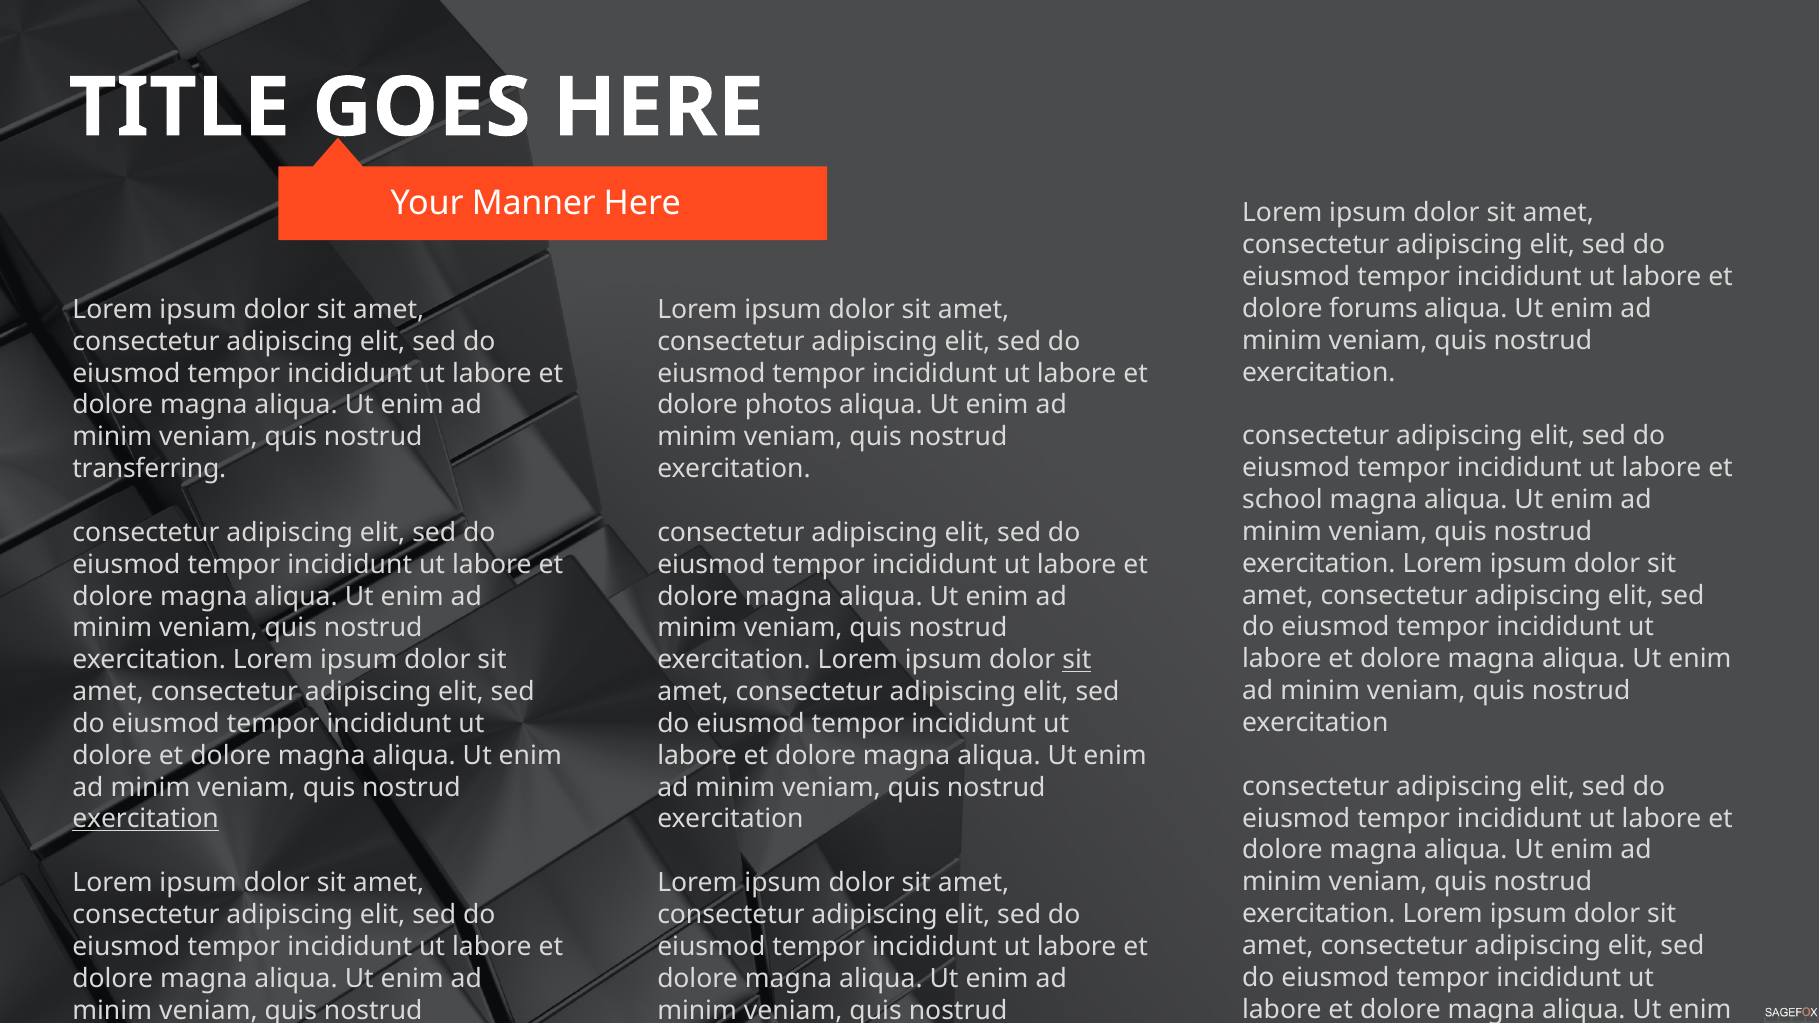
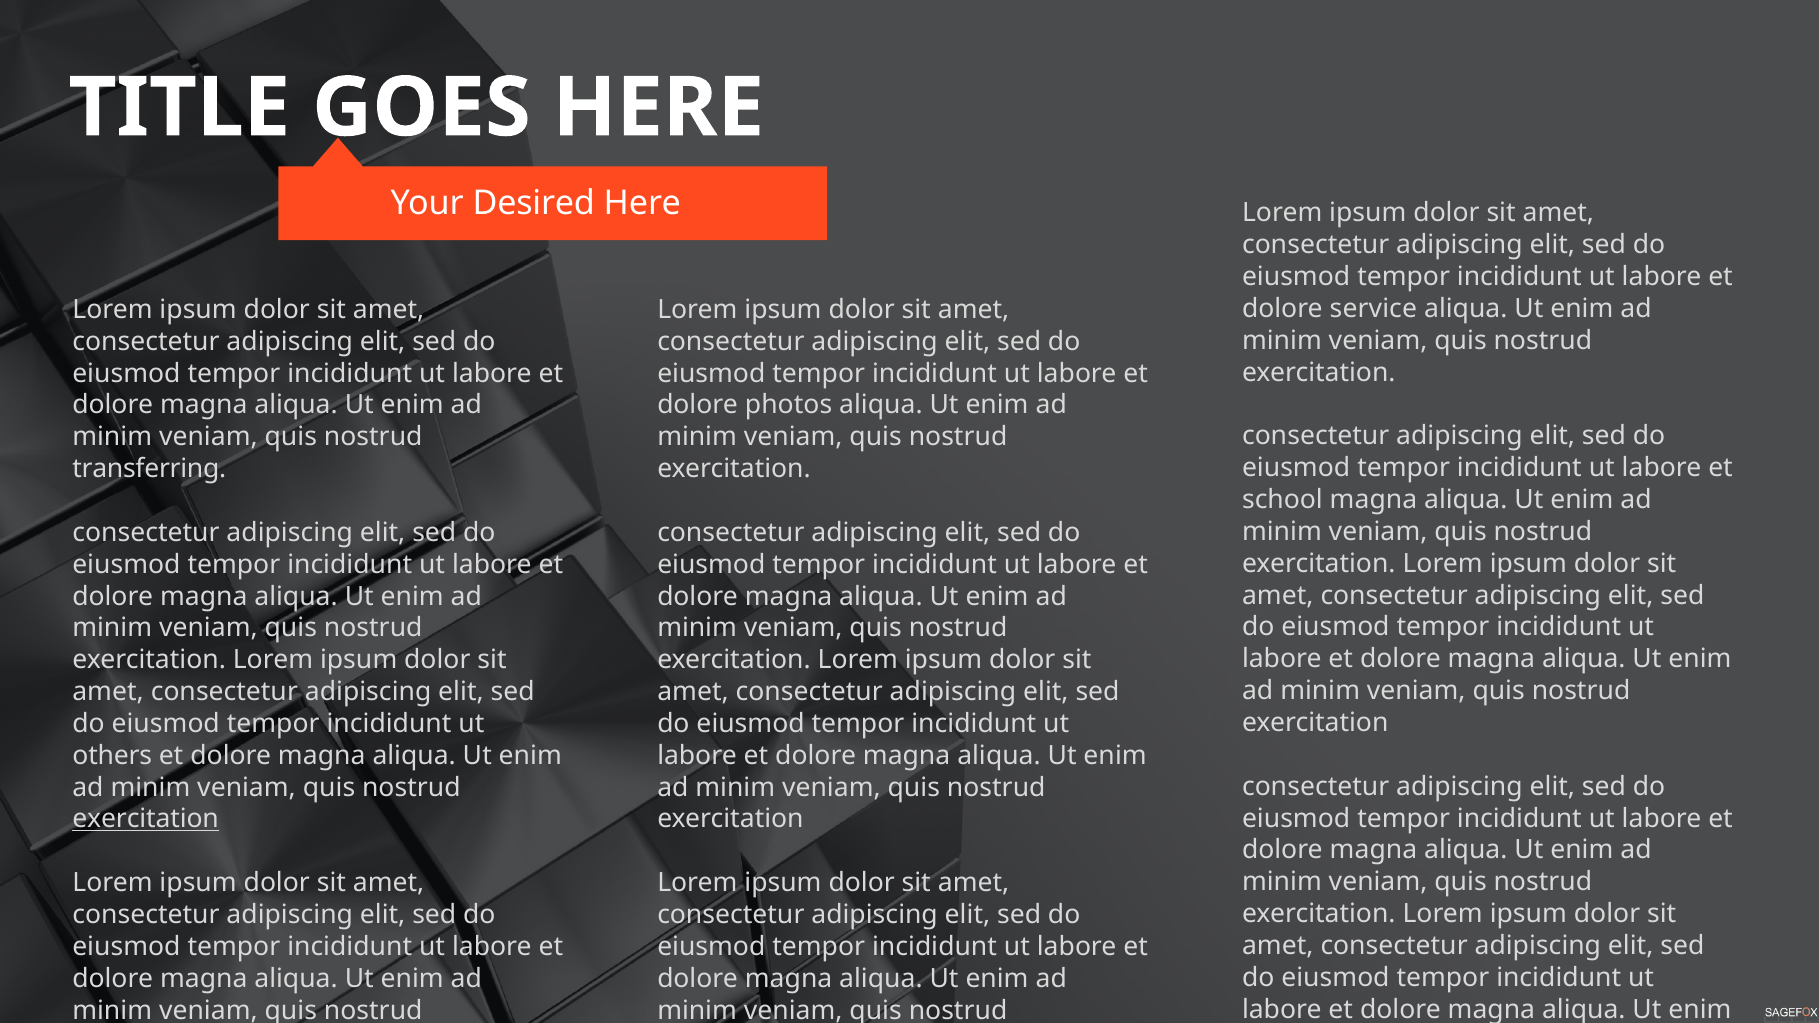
Manner: Manner -> Desired (534, 203)
forums: forums -> service (1373, 309)
sit underline: present -> none (1077, 660)
dolore: dolore -> others (112, 756)
